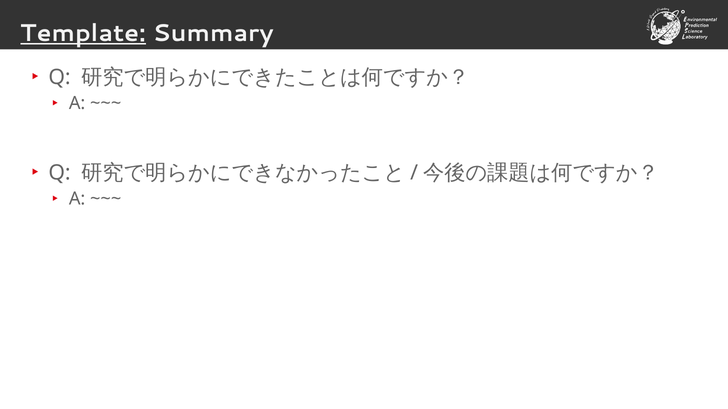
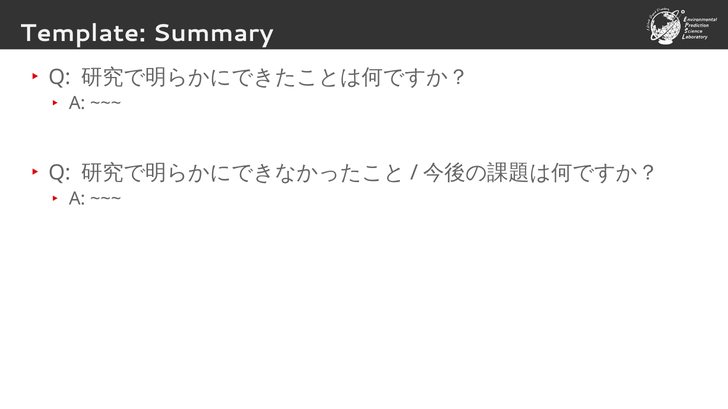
Template underline: present -> none (83, 33)
